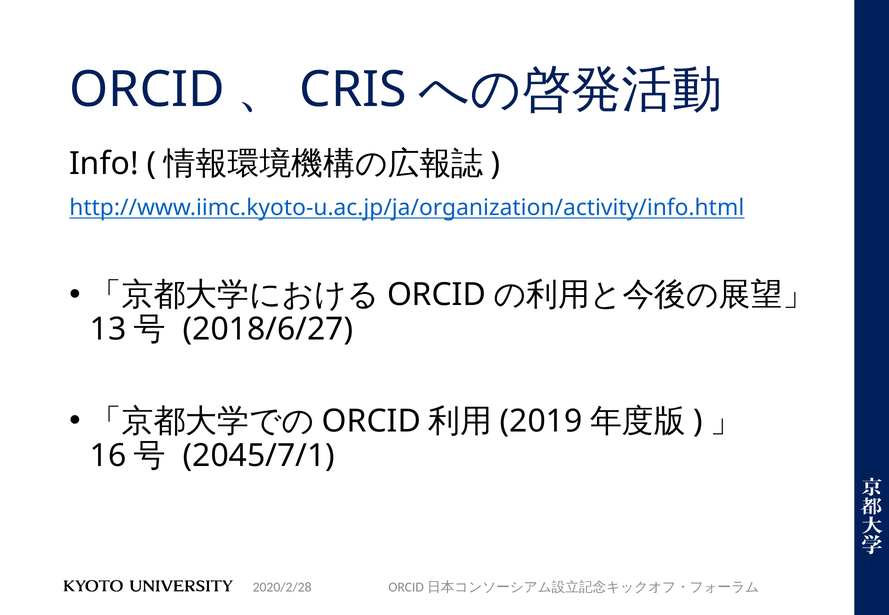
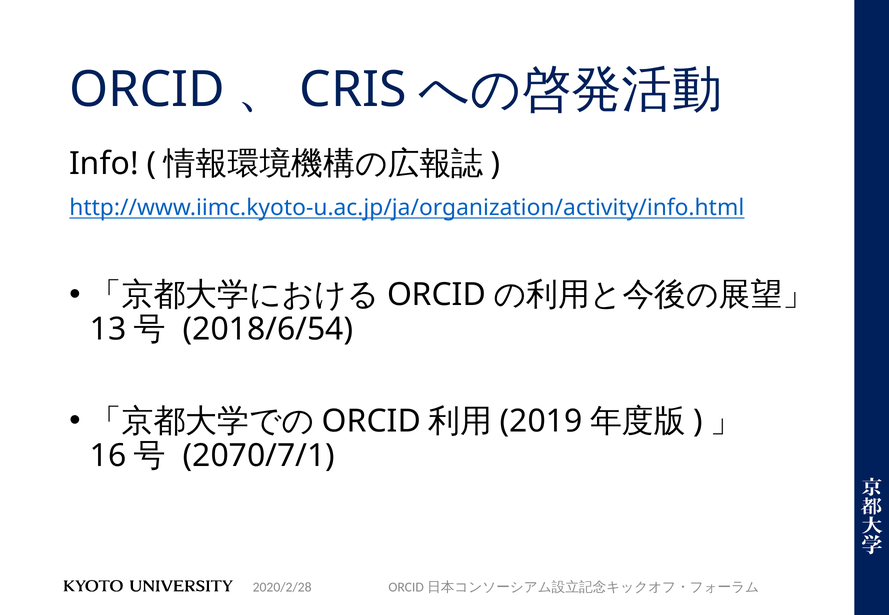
2018/6/27: 2018/6/27 -> 2018/6/54 (268, 330)
2045/7/1: 2045/7/1 -> 2070/7/1 (259, 456)
